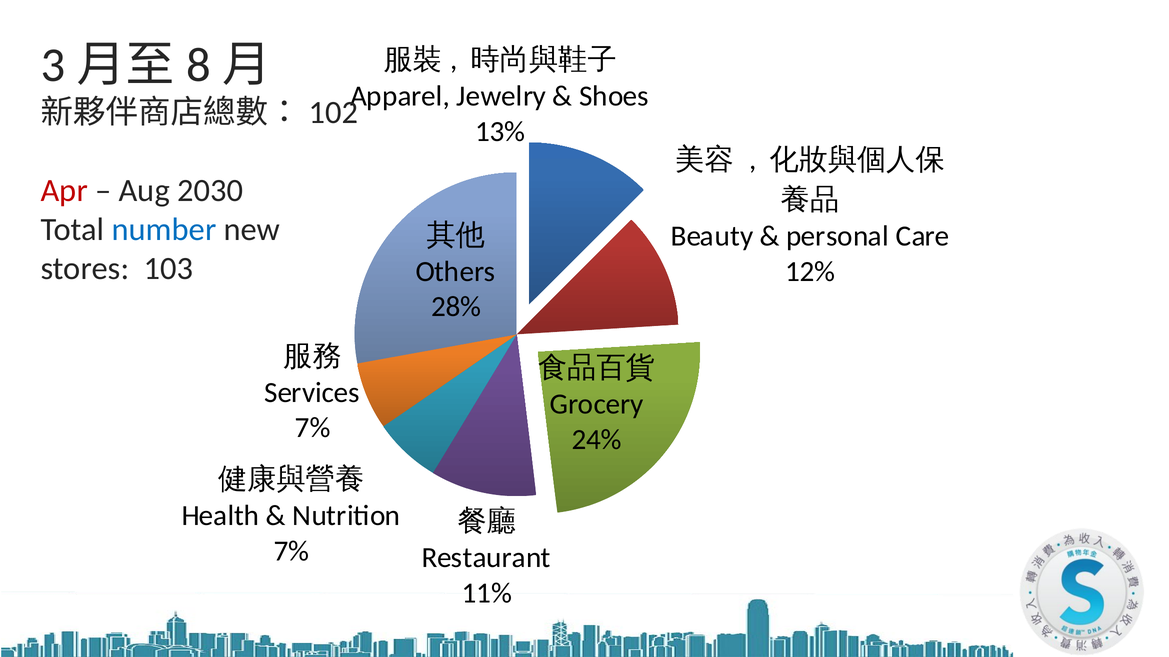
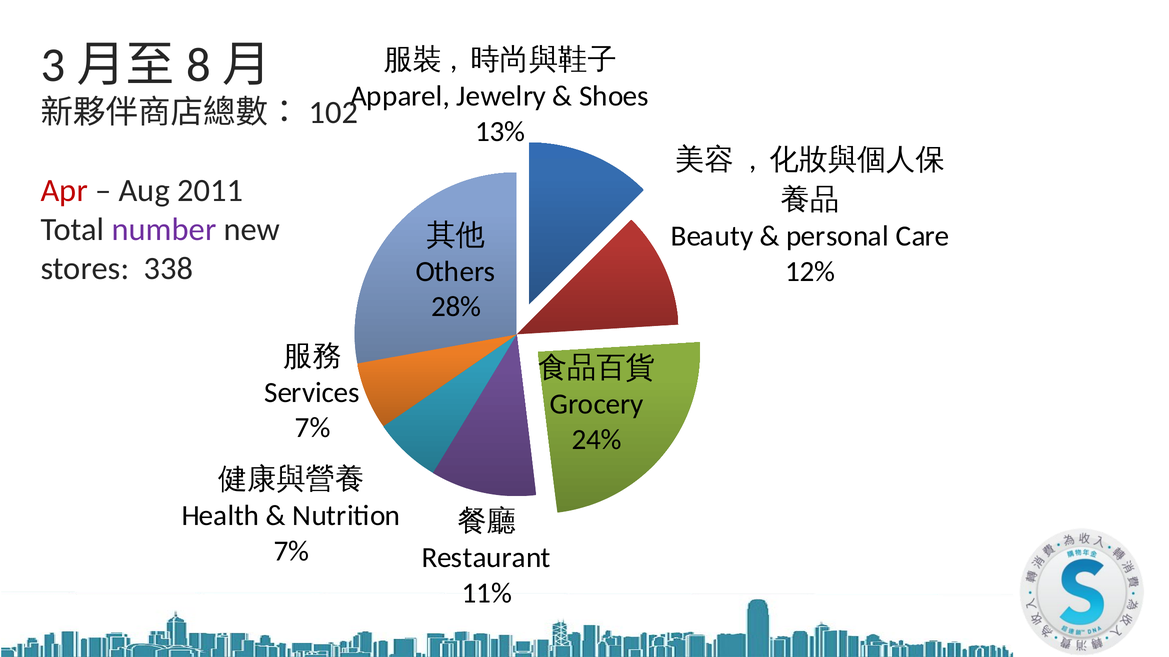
2030: 2030 -> 2011 (210, 191)
number colour: blue -> purple (164, 230)
103: 103 -> 338 (169, 269)
